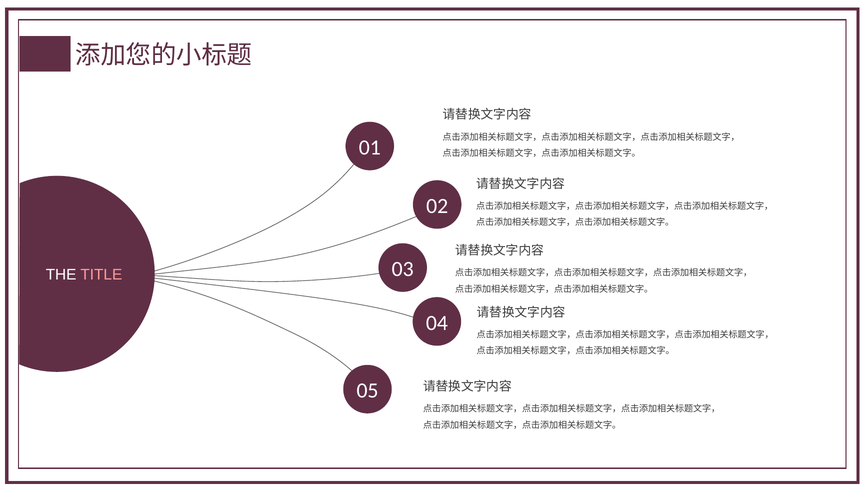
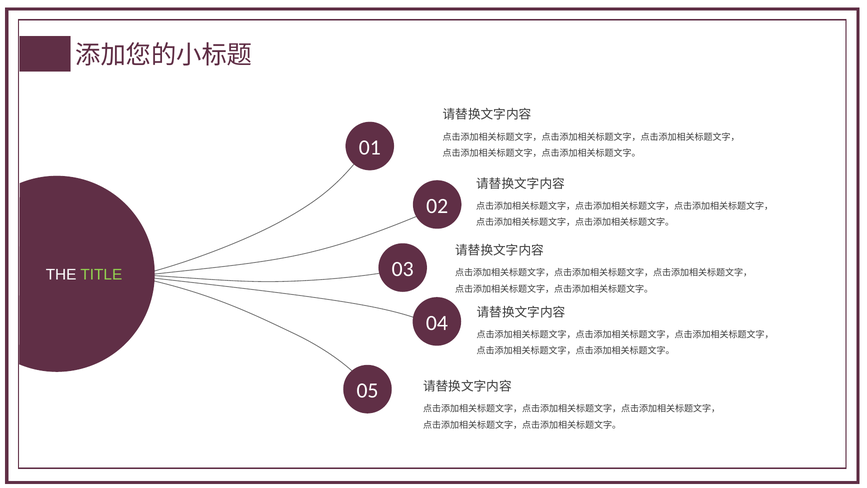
TITLE colour: pink -> light green (101, 275)
